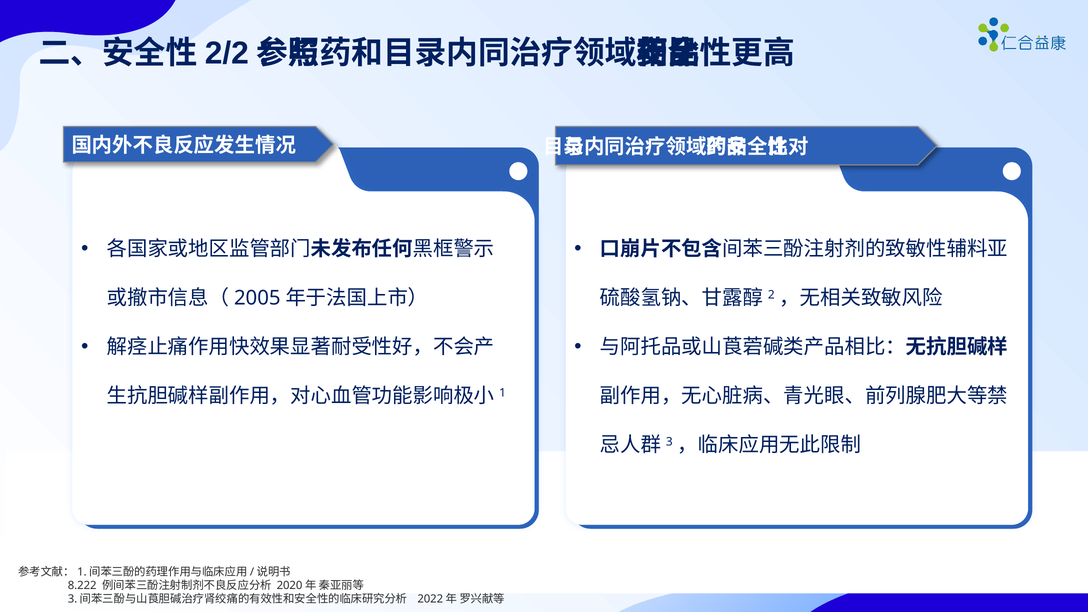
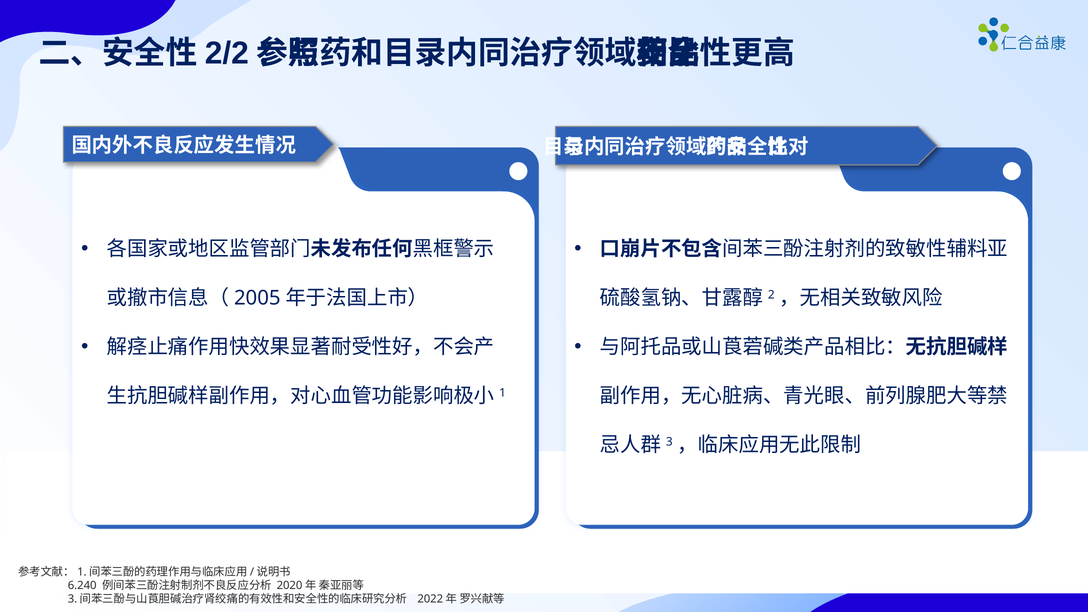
8.222: 8.222 -> 6.240 (82, 585)
